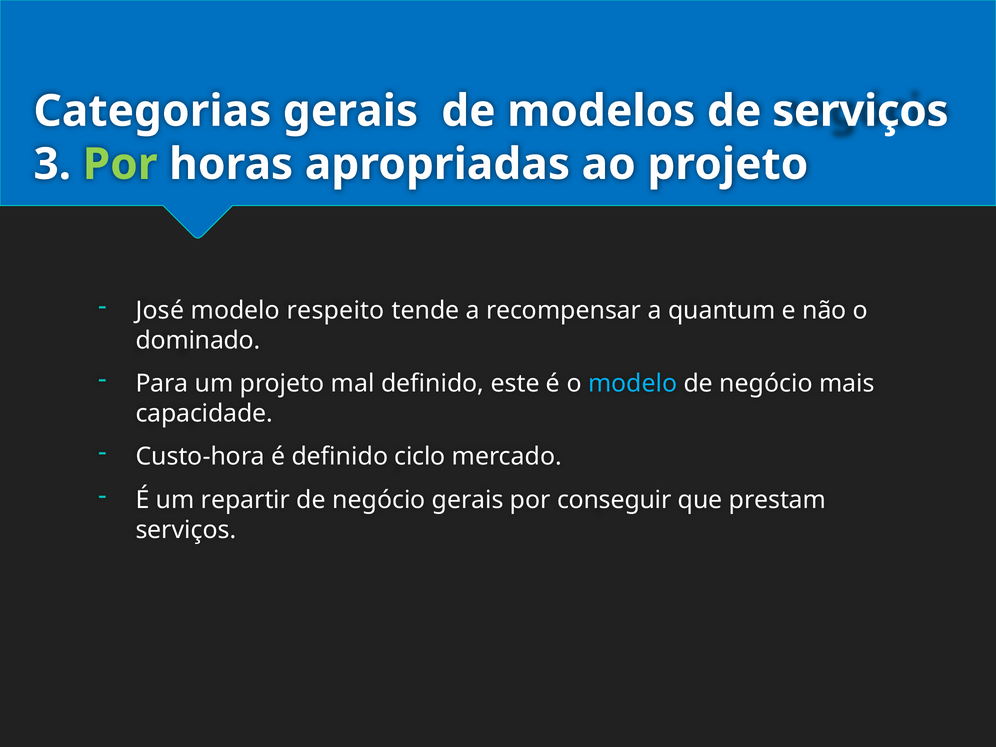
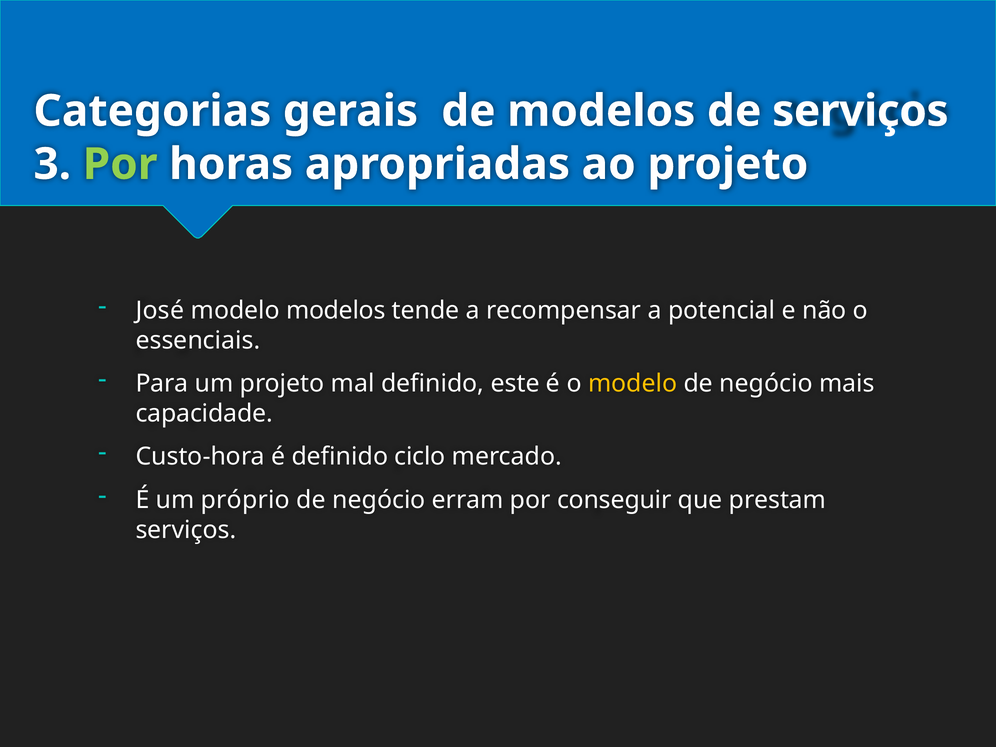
modelo respeito: respeito -> modelos (336, 311)
quantum: quantum -> potencial (722, 311)
dominado: dominado -> essenciais (198, 341)
modelo colour: light blue -> yellow (633, 384)
repartir: repartir -> próprio (245, 500)
negócio gerais: gerais -> erram (468, 500)
